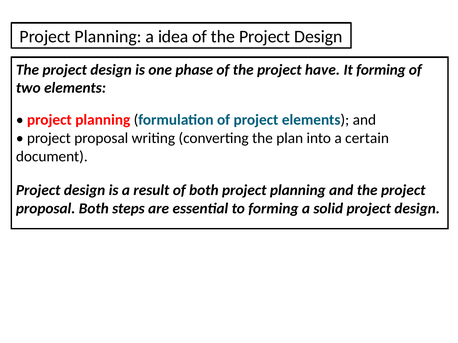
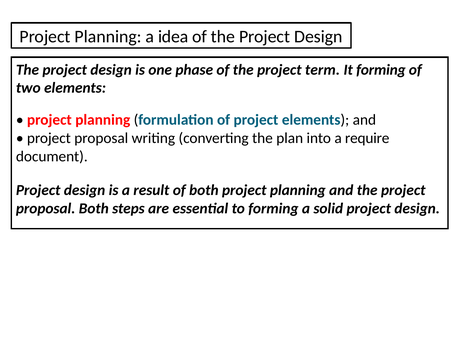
have: have -> term (322, 70)
certain: certain -> require (367, 138)
